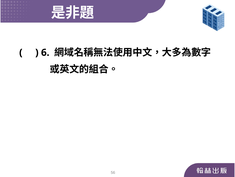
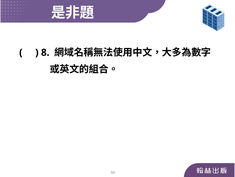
6: 6 -> 8 (45, 52)
